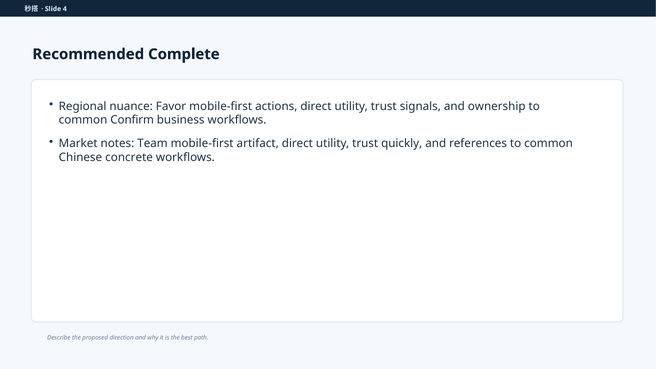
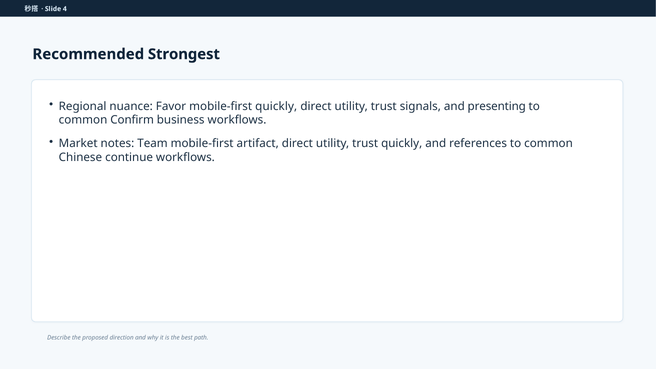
Complete: Complete -> Strongest (184, 54)
mobile-first actions: actions -> quickly (276, 106)
ownership: ownership -> presenting (497, 106)
concrete: concrete -> continue (129, 158)
